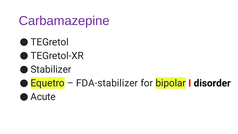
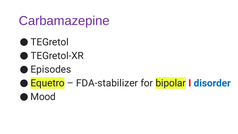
Stabilizer: Stabilizer -> Episodes (51, 69)
disorder colour: black -> blue (212, 83)
Acute: Acute -> Mood (43, 97)
